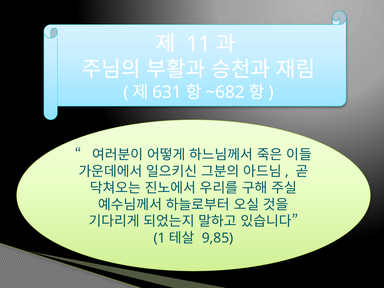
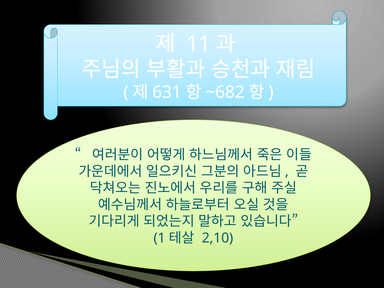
9,85: 9,85 -> 2,10 (218, 238)
